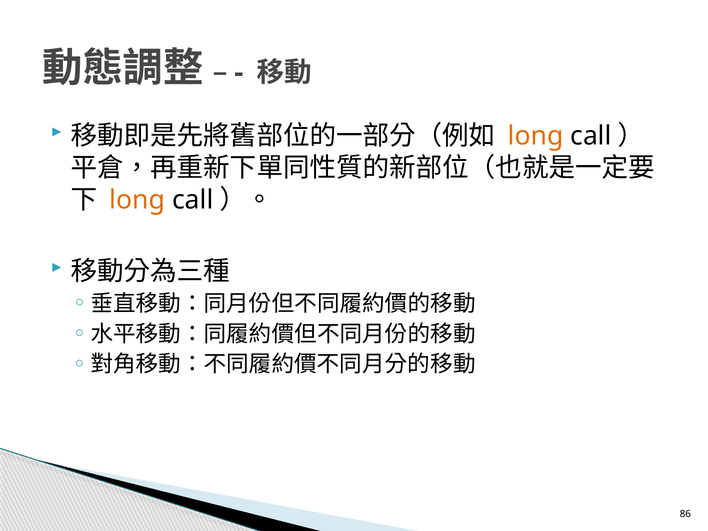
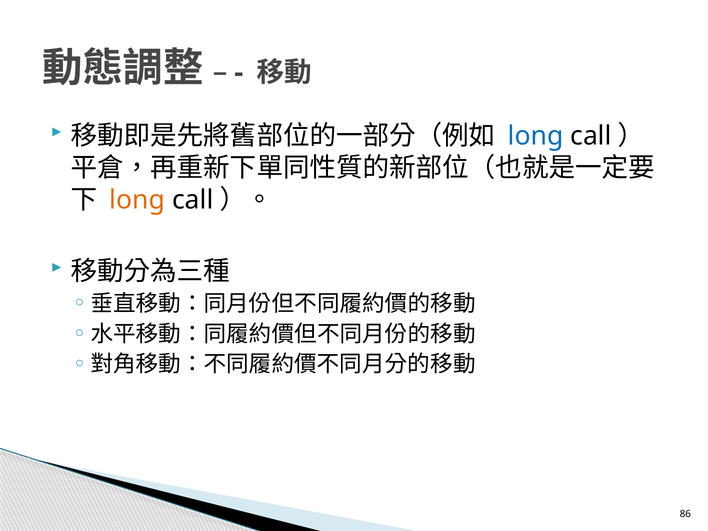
long colour: orange -> blue (536, 136)
